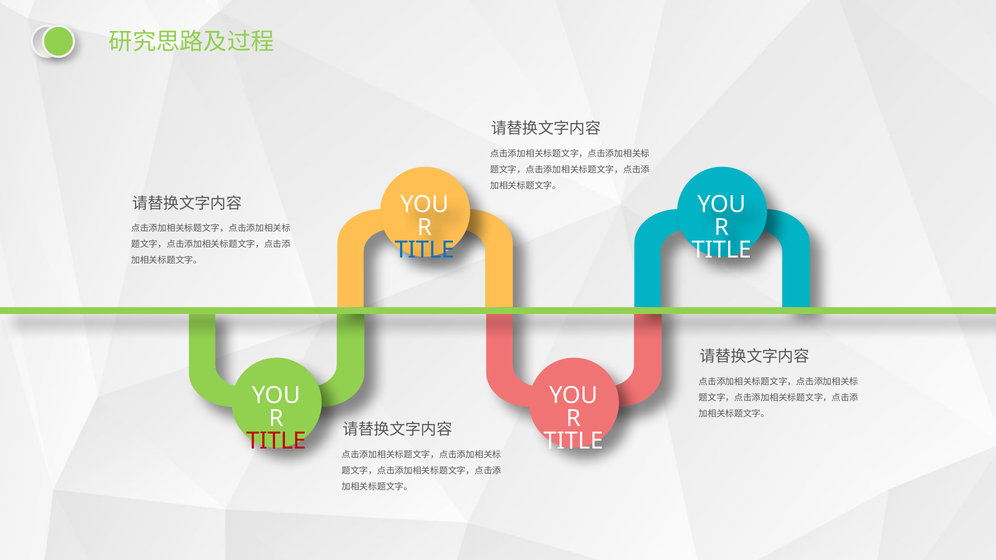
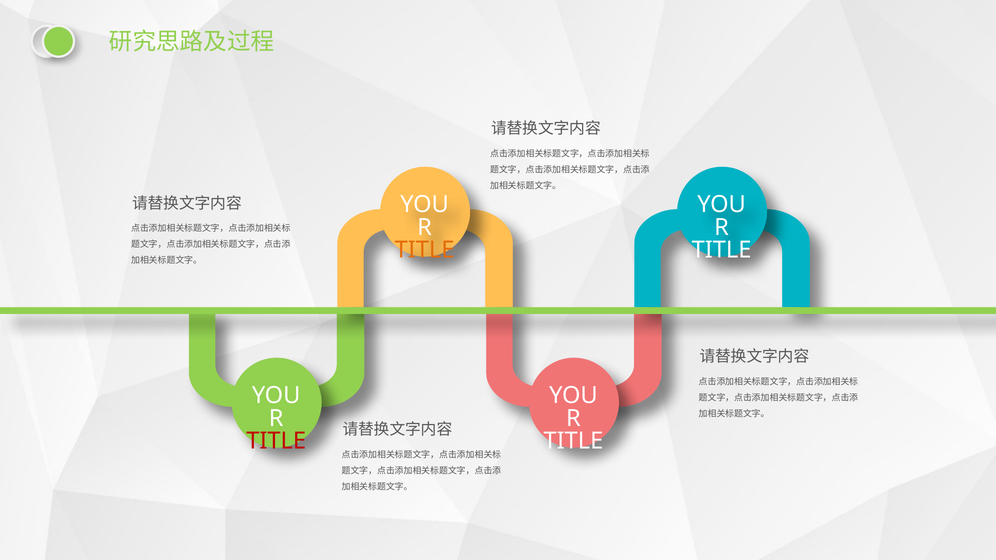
TITLE colour: blue -> orange (425, 250)
